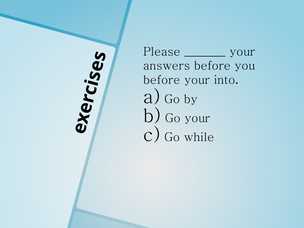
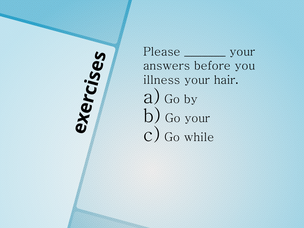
before: before -> illness (162, 80)
into: into -> hair (225, 80)
